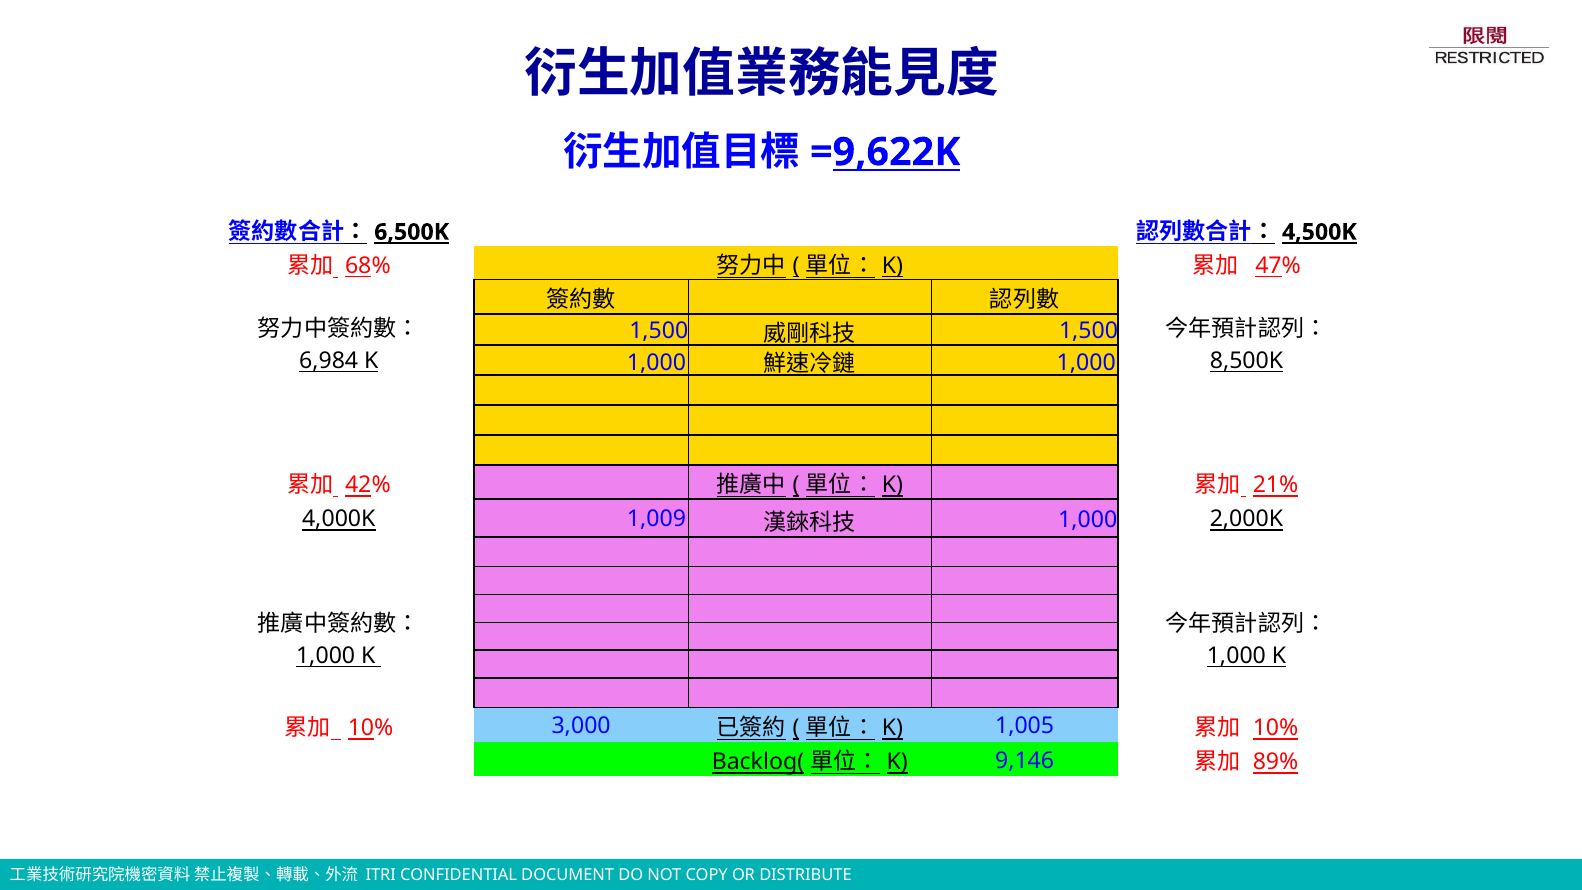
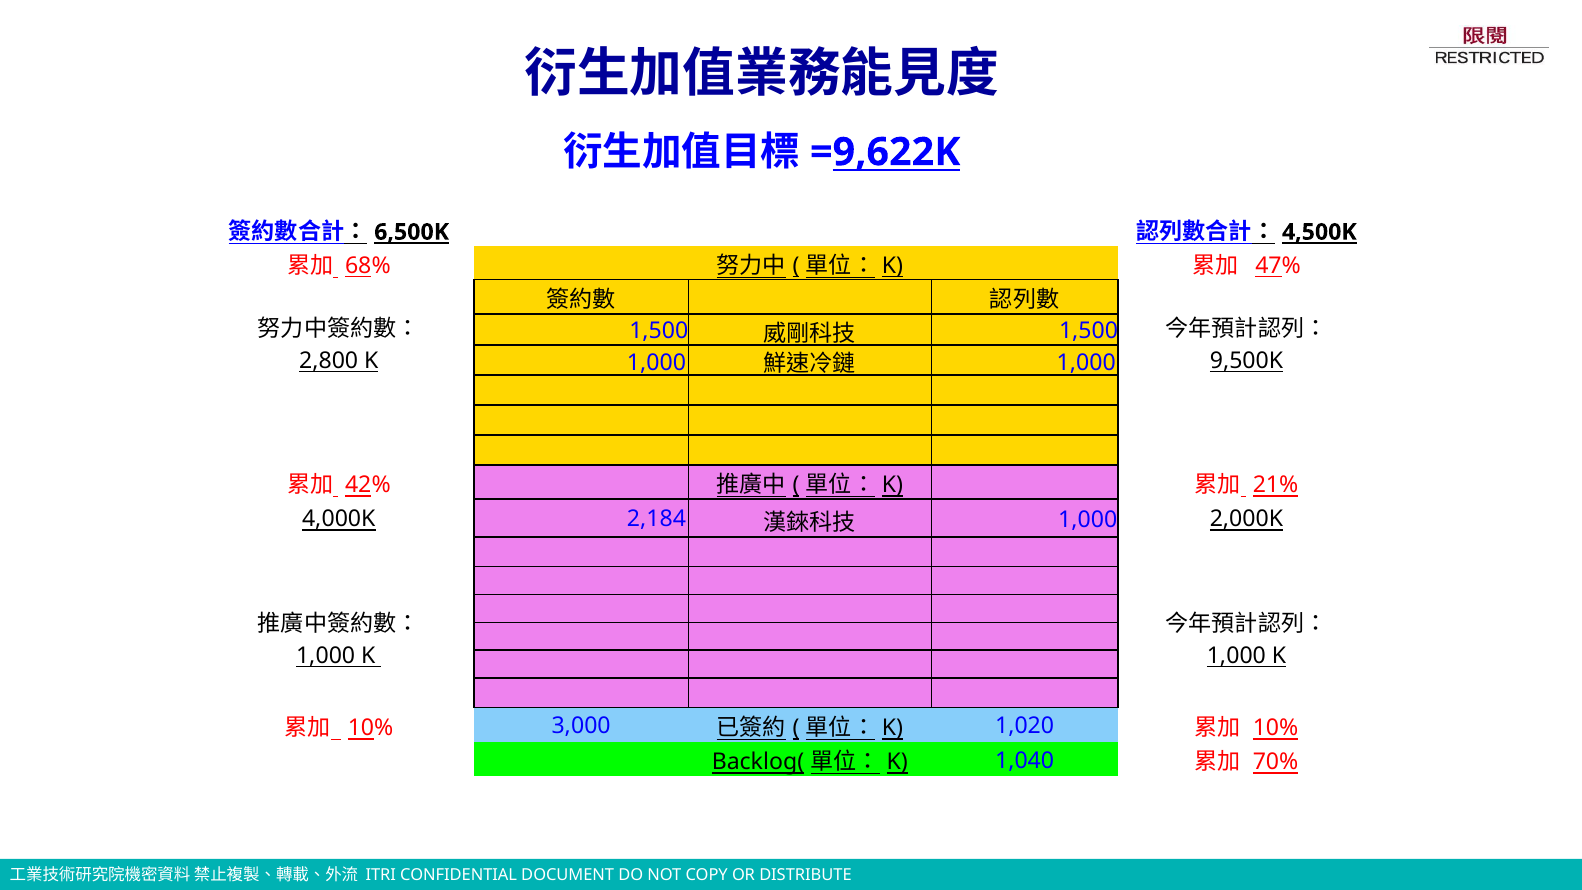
6,984: 6,984 -> 2,800 (329, 360)
8,500K: 8,500K -> 9,500K (1247, 360)
1,009: 1,009 -> 2,184 (656, 519)
1,005: 1,005 -> 1,020 (1025, 726)
9,146: 9,146 -> 1,040 (1025, 760)
89%: 89% -> 70% (1276, 762)
